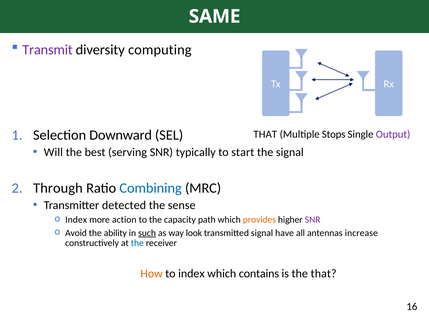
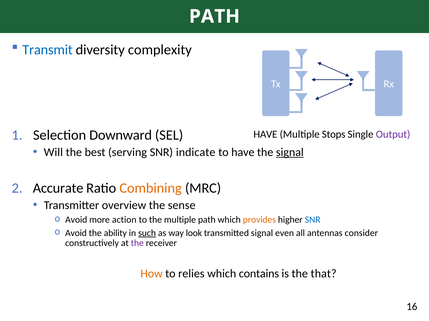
SAME: SAME -> PATH (214, 16)
Transmit colour: purple -> blue (47, 50)
computing: computing -> complexity (160, 50)
THAT: THAT -> HAVE (265, 135)
typically: typically -> indicate (196, 153)
to start: start -> have (243, 153)
signal underline: none -> present (290, 153)
Through: Through -> Accurate (58, 188)
Combining colour: blue -> orange (151, 188)
detected: detected -> overview (124, 206)
Index: Index -> Avoid (76, 220)
the capacity: capacity -> multiple (180, 220)
SNR colour: purple -> blue (313, 220)
have: have -> even (285, 233)
increase: increase -> consider (361, 233)
the colour: blue -> purple (137, 244)
to index: index -> relies (191, 274)
